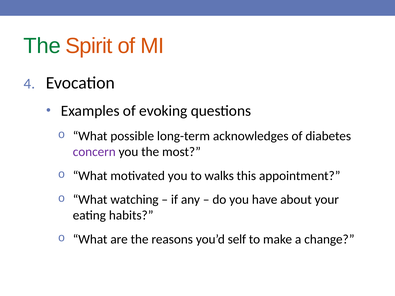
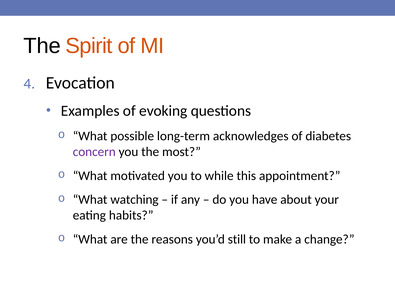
The colour: green -> black (42, 46)
walks: walks -> while (219, 176)
self: self -> still (237, 239)
